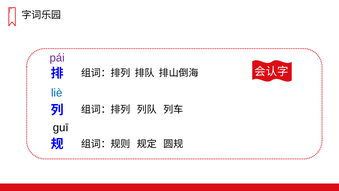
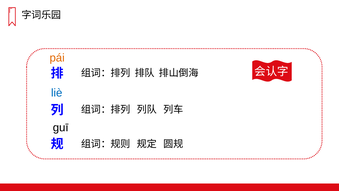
pái colour: purple -> orange (57, 58)
